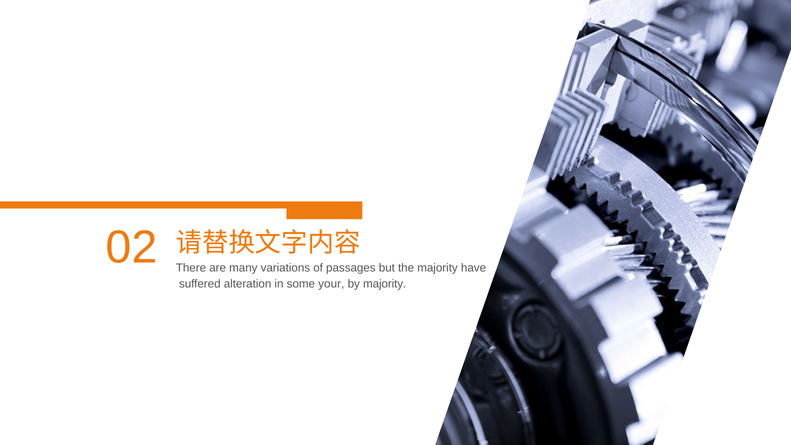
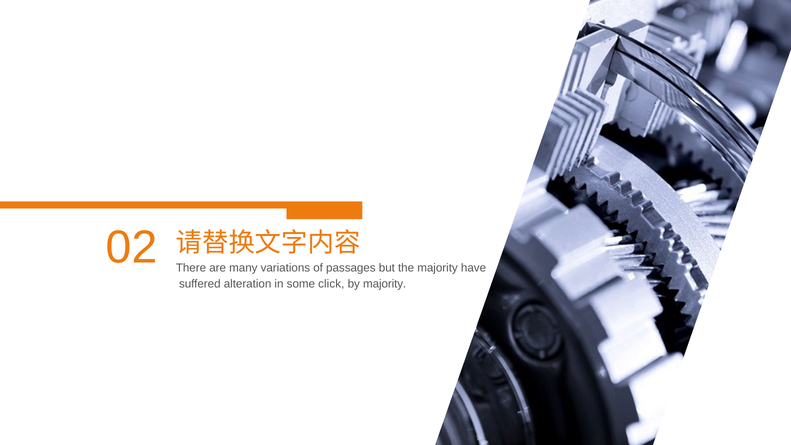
your: your -> click (331, 284)
